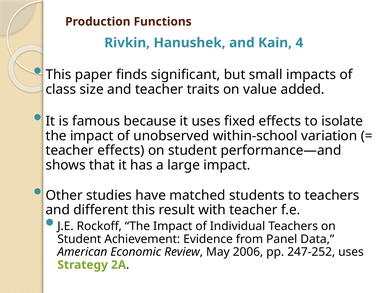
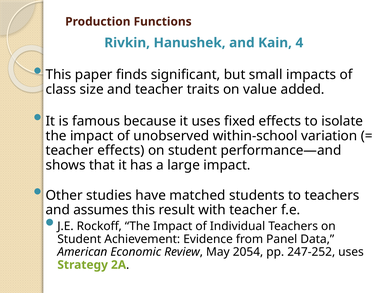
different: different -> assumes (101, 210)
2006: 2006 -> 2054 (248, 252)
